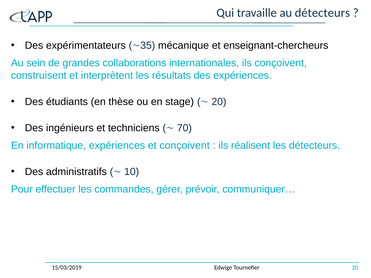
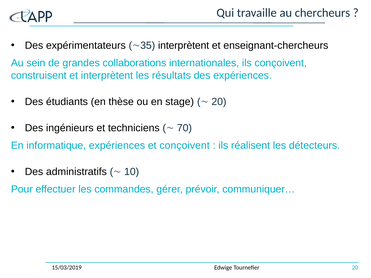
au détecteurs: détecteurs -> chercheurs (322, 13)
mécanique: mécanique -> interprètent (184, 46)
